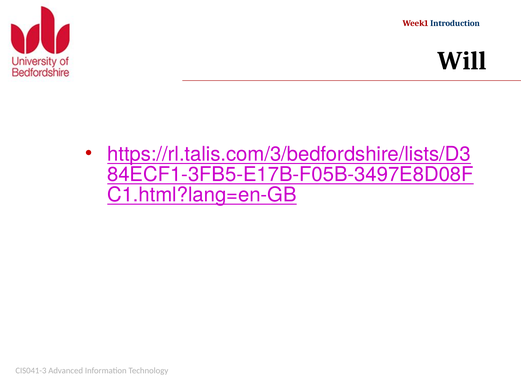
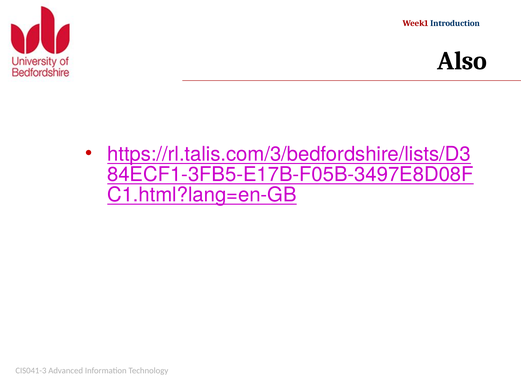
Will: Will -> Also (462, 61)
